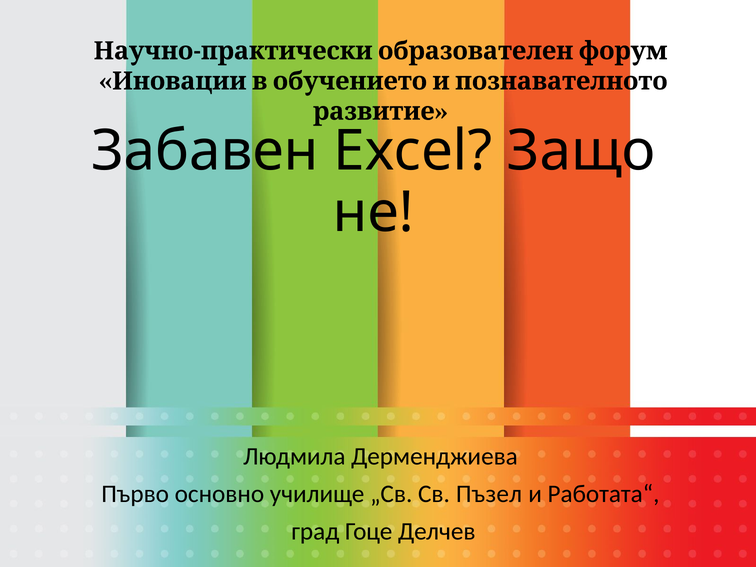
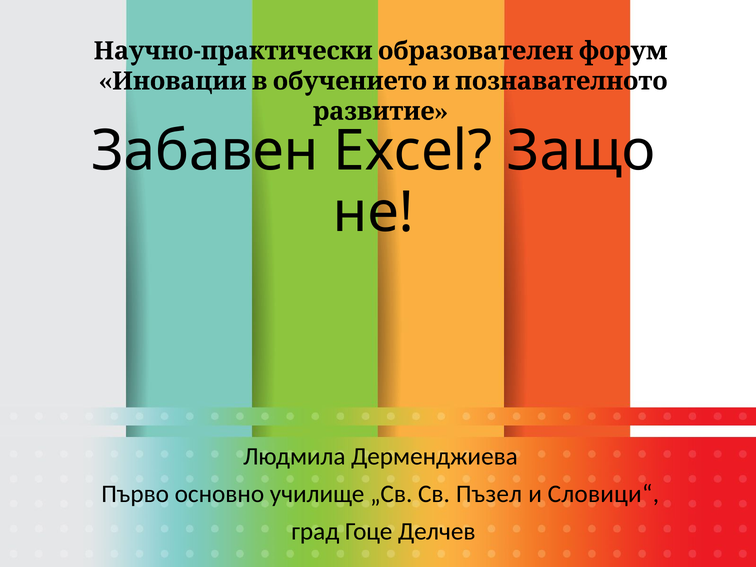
Работата“: Работата“ -> Словици“ (603, 494)
